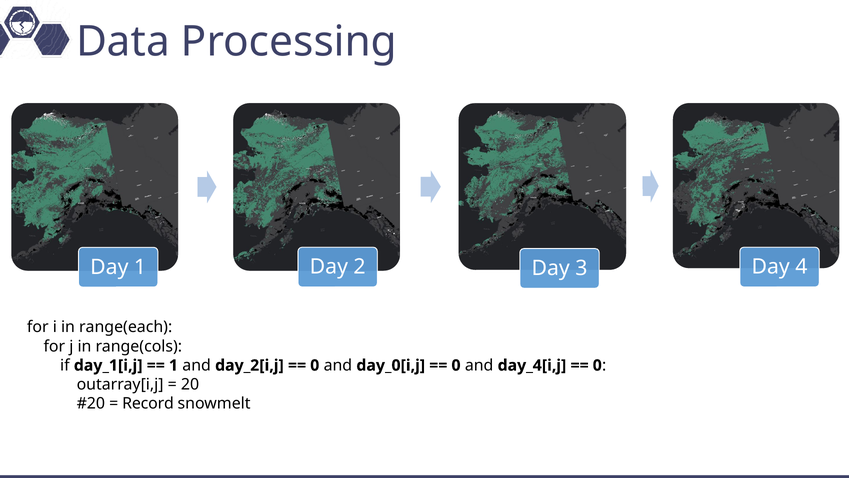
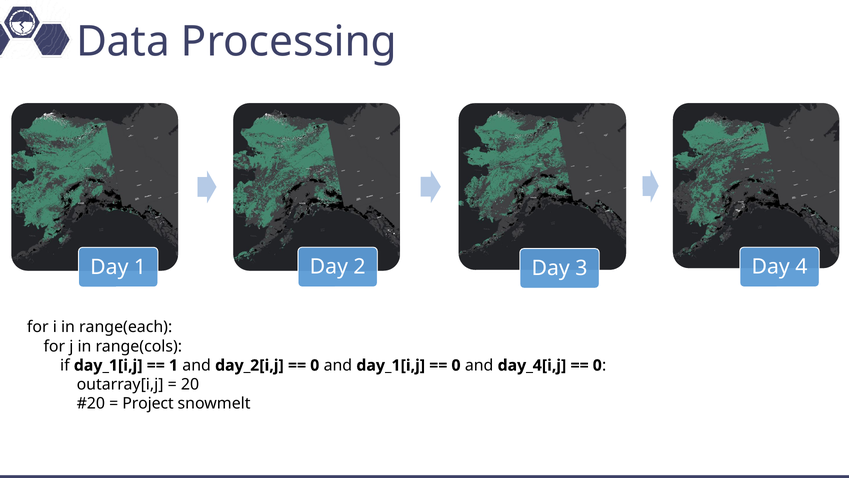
and day_0[i,j: day_0[i,j -> day_1[i,j (391, 365)
Record: Record -> Project (148, 403)
